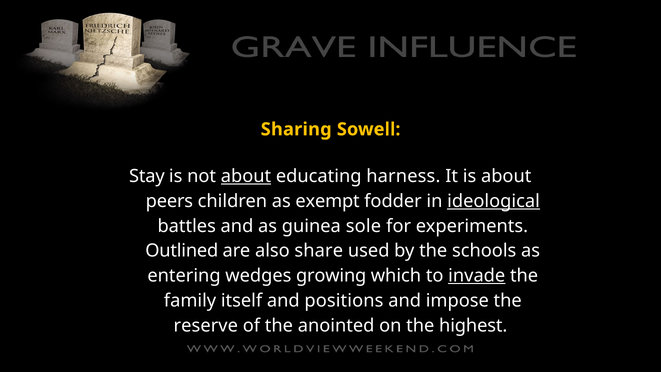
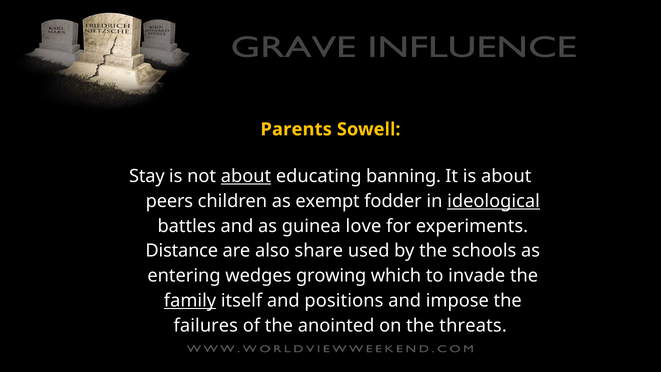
Sharing: Sharing -> Parents (296, 129)
harness: harness -> banning (404, 176)
sole: sole -> love (363, 226)
Outlined: Outlined -> Distance (182, 251)
invade underline: present -> none (477, 276)
family underline: none -> present (190, 300)
reserve: reserve -> failures (206, 325)
highest: highest -> threats (473, 325)
